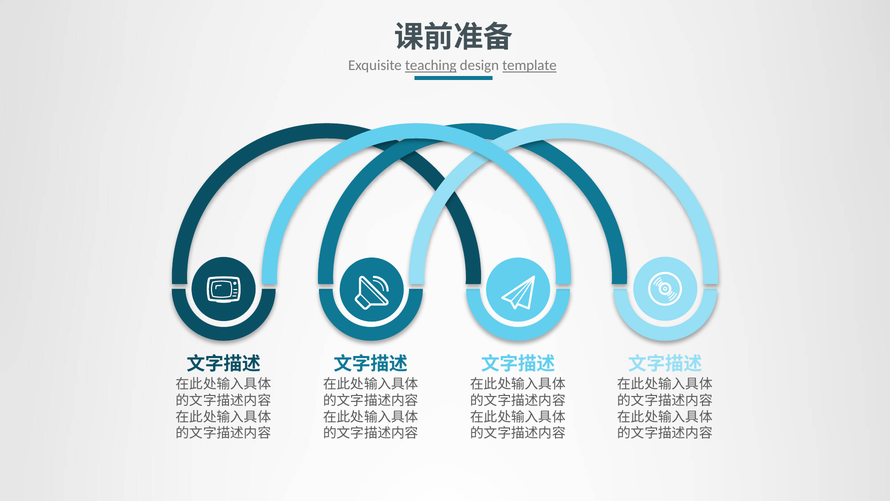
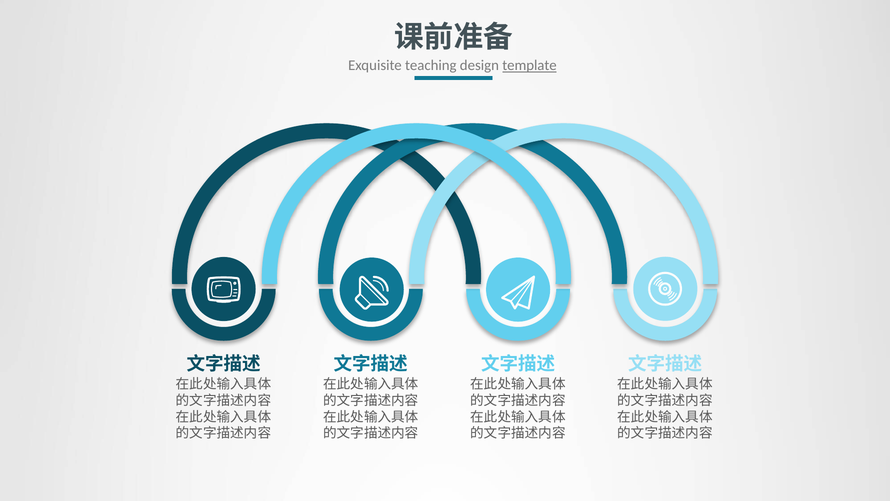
teaching underline: present -> none (431, 66)
